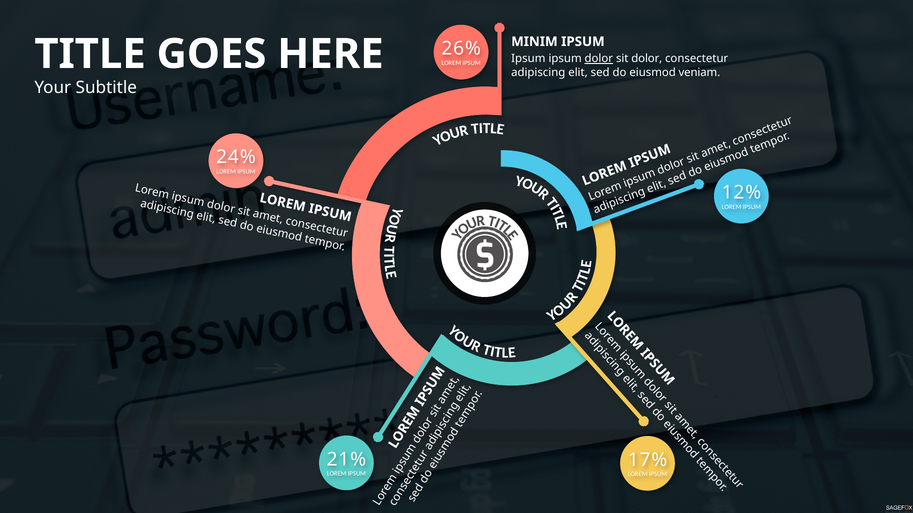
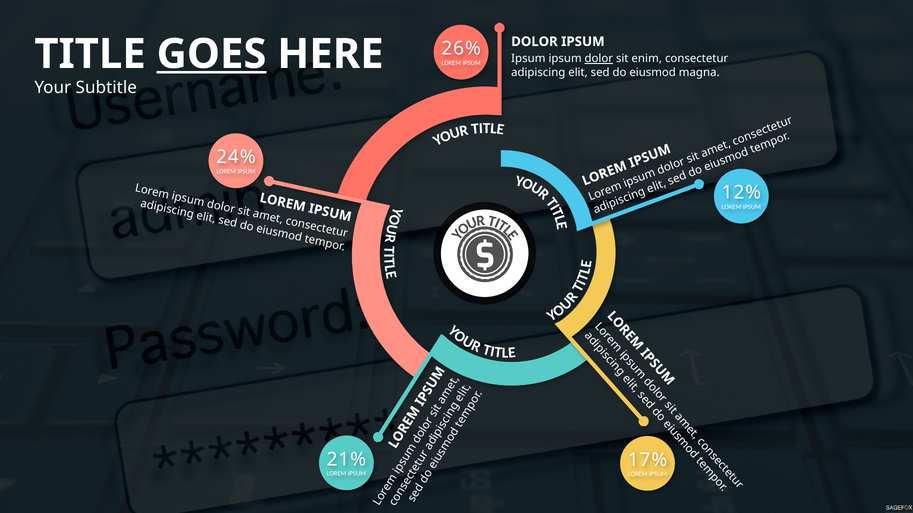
MINIM: MINIM -> DOLOR (534, 42)
GOES underline: none -> present (212, 54)
sit dolor: dolor -> enim (647, 59)
veniam: veniam -> magna (699, 72)
